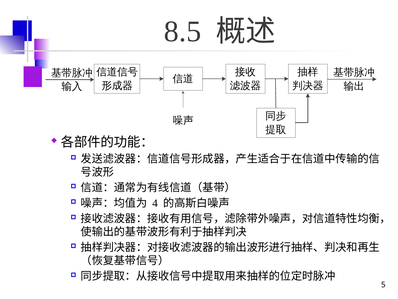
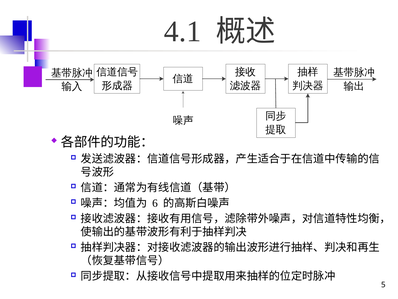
8.5: 8.5 -> 4.1 (183, 32)
4: 4 -> 6 (155, 203)
